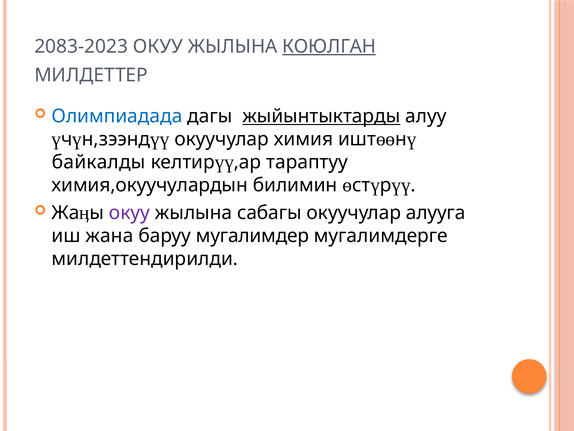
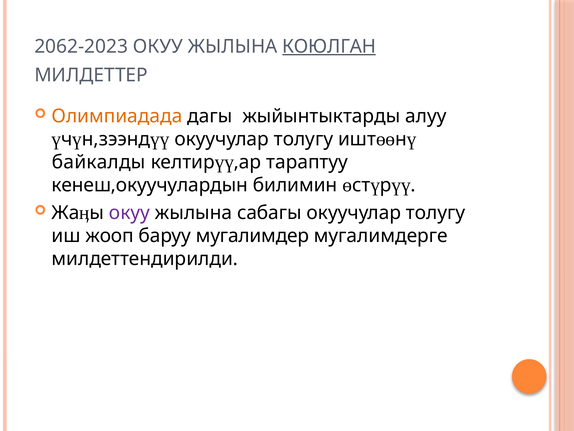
2083-2023: 2083-2023 -> 2062-2023 (81, 46)
Олимпиадада colour: blue -> orange (117, 116)
жыйынтыктарды underline: present -> none (321, 116)
химия: химия -> толугу (304, 139)
химия,окуучулардын: химия,окуучулардын -> кенеш,окуучулардын (150, 185)
алууга: алууга -> толугу (436, 213)
жана: жана -> жооп (110, 236)
